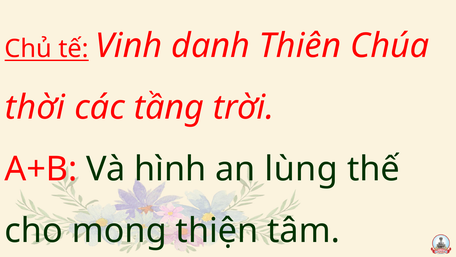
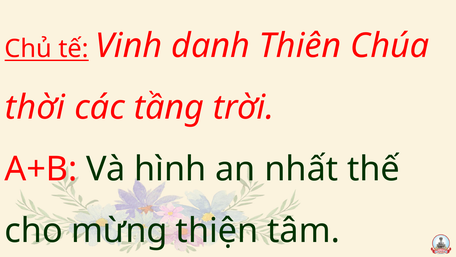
lùng: lùng -> nhất (301, 169)
mong: mong -> mừng (119, 230)
